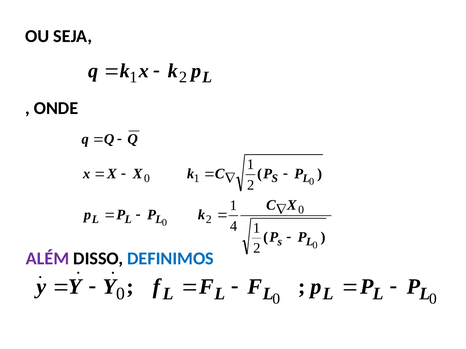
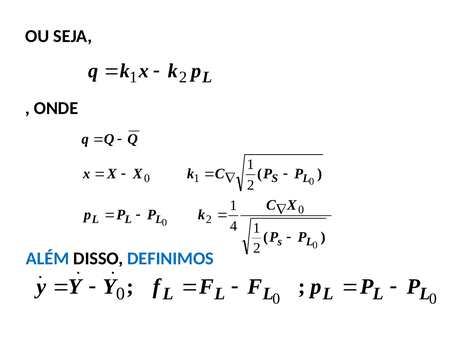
ALÉM colour: purple -> blue (48, 259)
